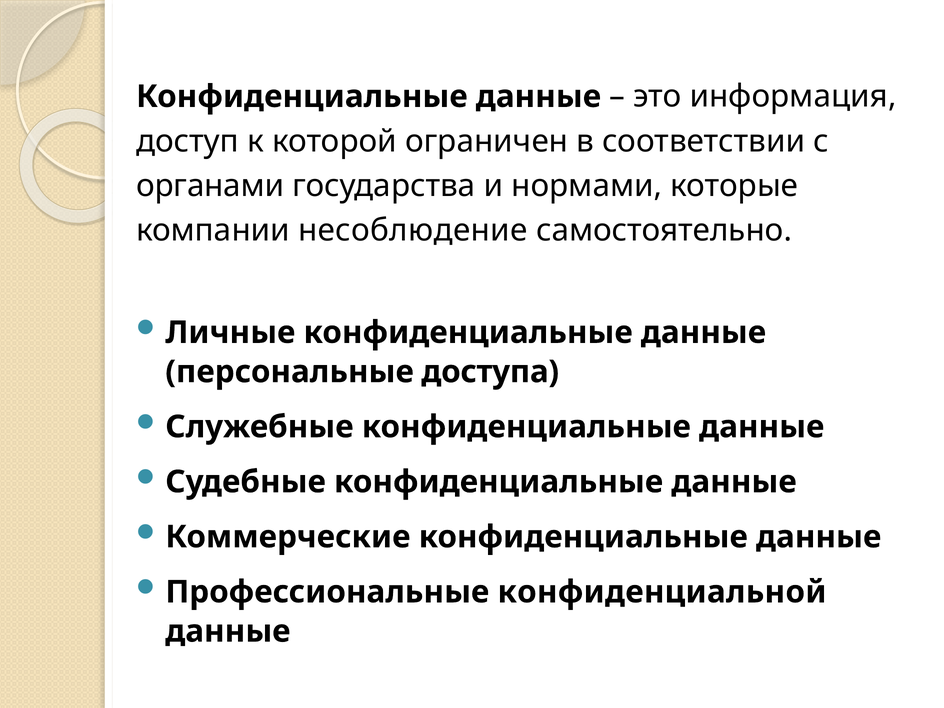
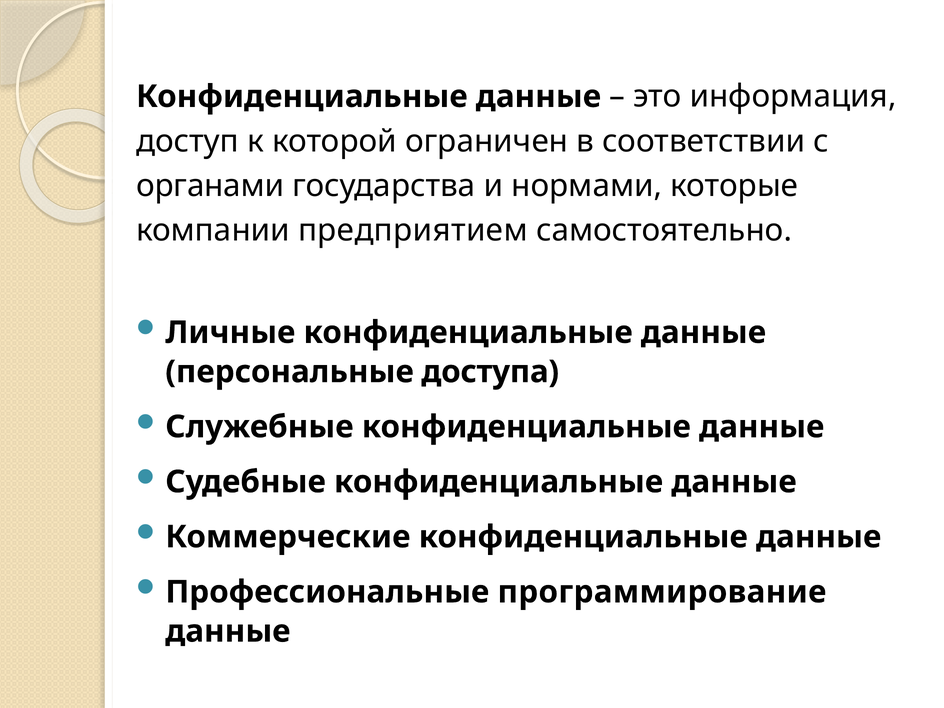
несоблюдение: несоблюдение -> предприятием (413, 230)
конфиденциальной: конфиденциальной -> программирование (662, 592)
